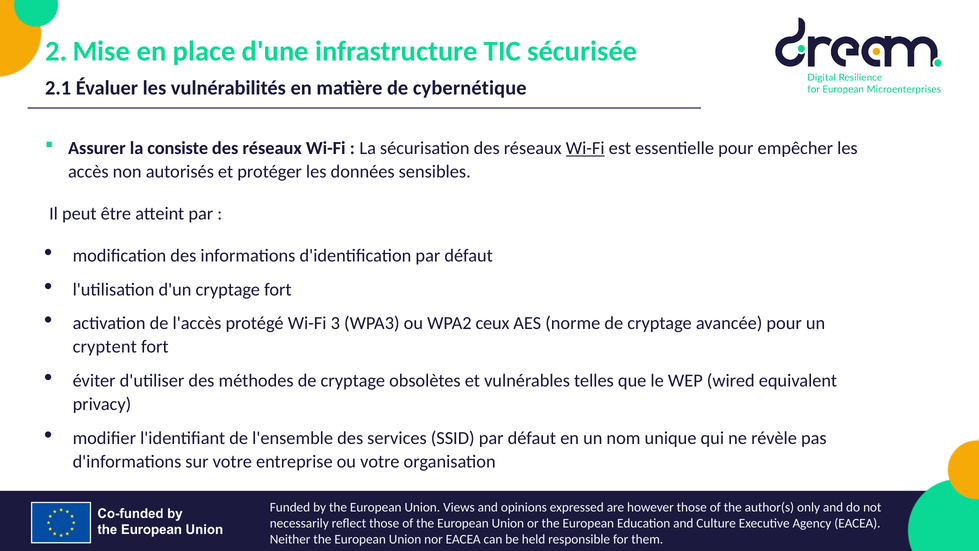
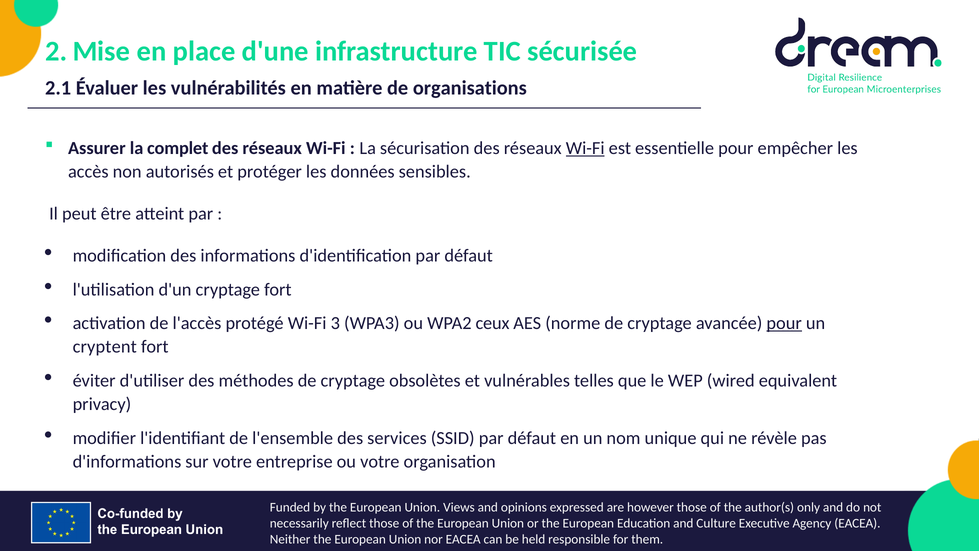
cybernétique: cybernétique -> organisations (470, 88)
consiste: consiste -> complet (178, 148)
pour underline: none -> present (784, 323)
